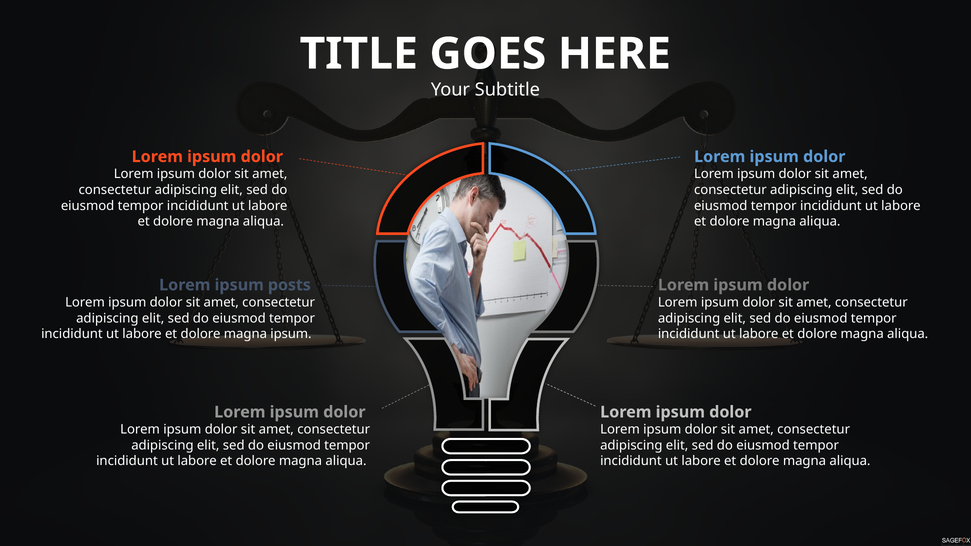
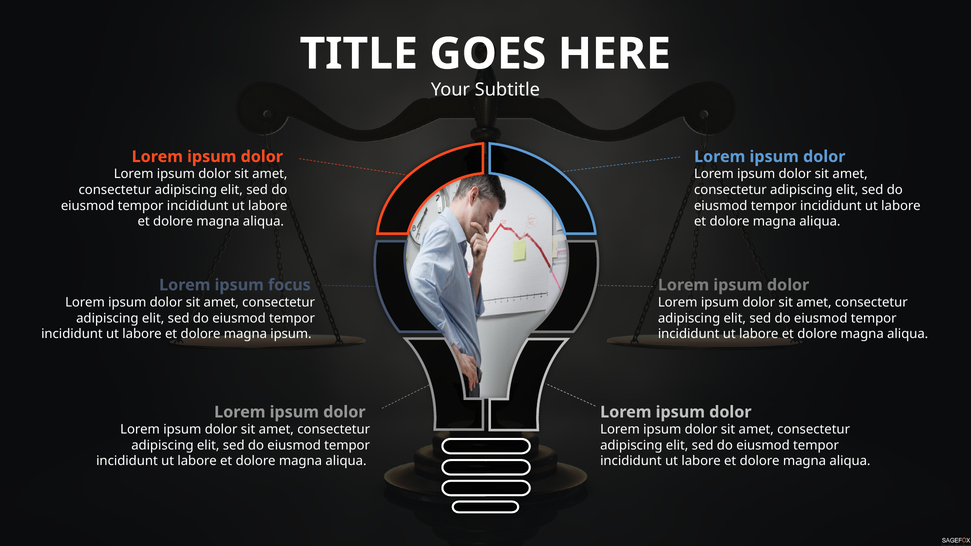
posts: posts -> focus (289, 285)
